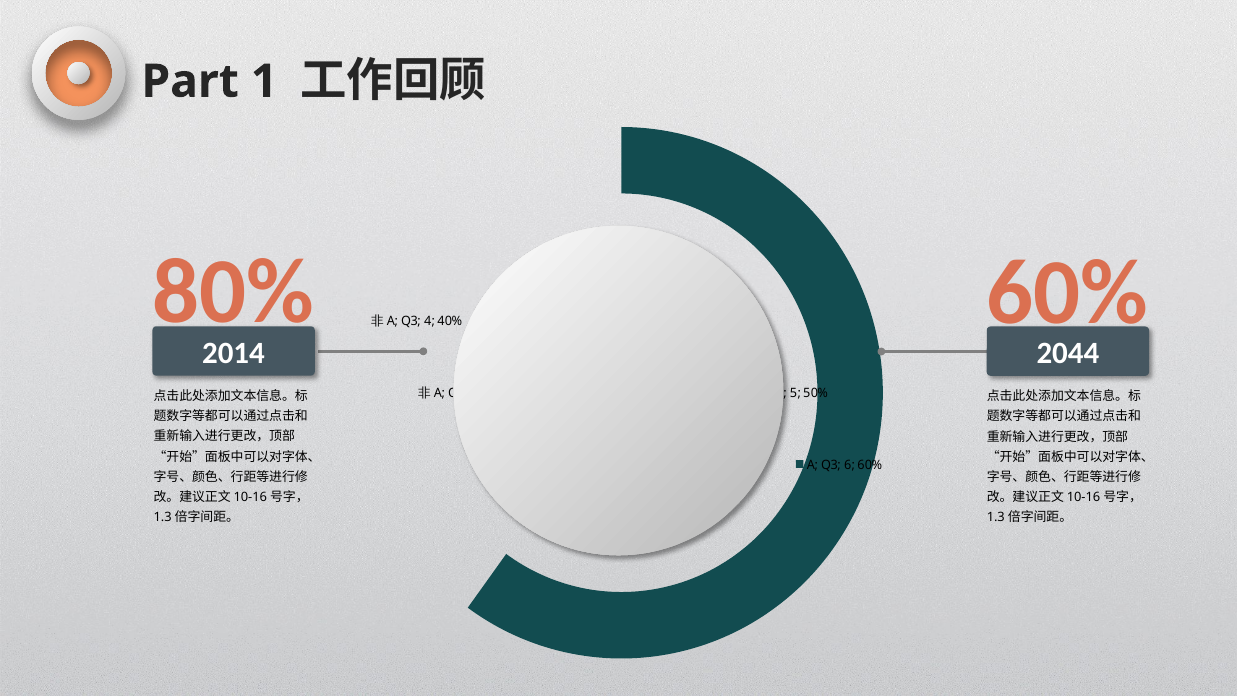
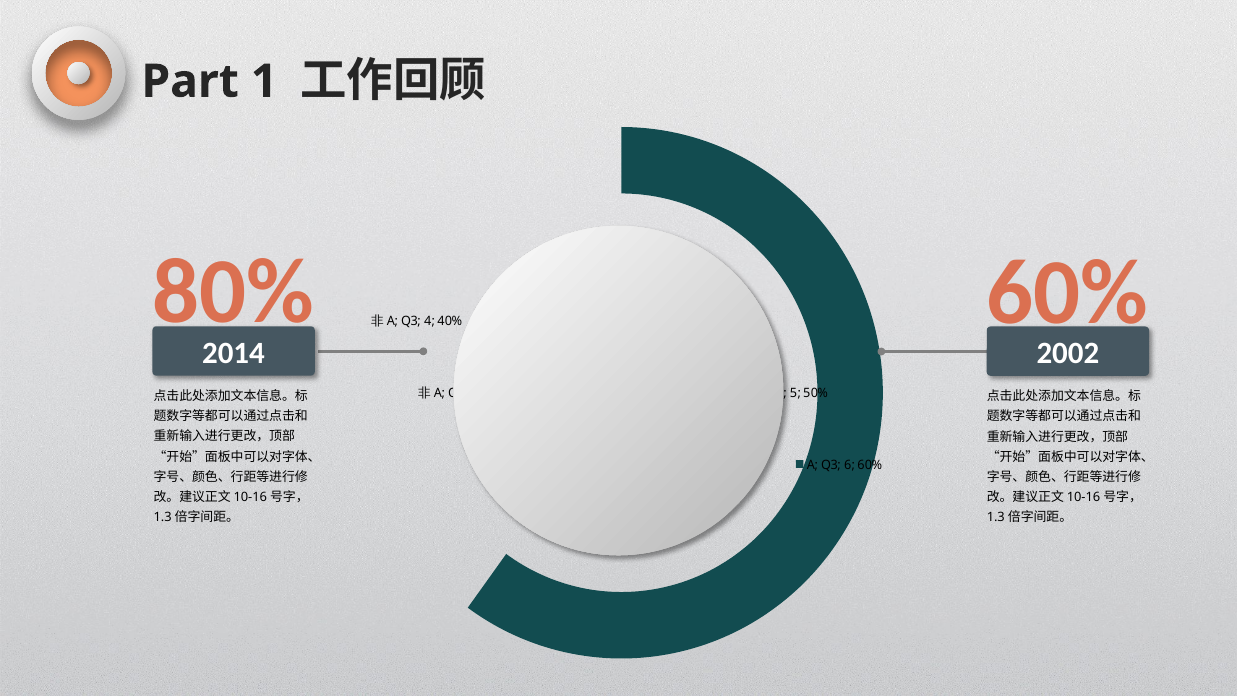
2044: 2044 -> 2002 (1068, 353)
